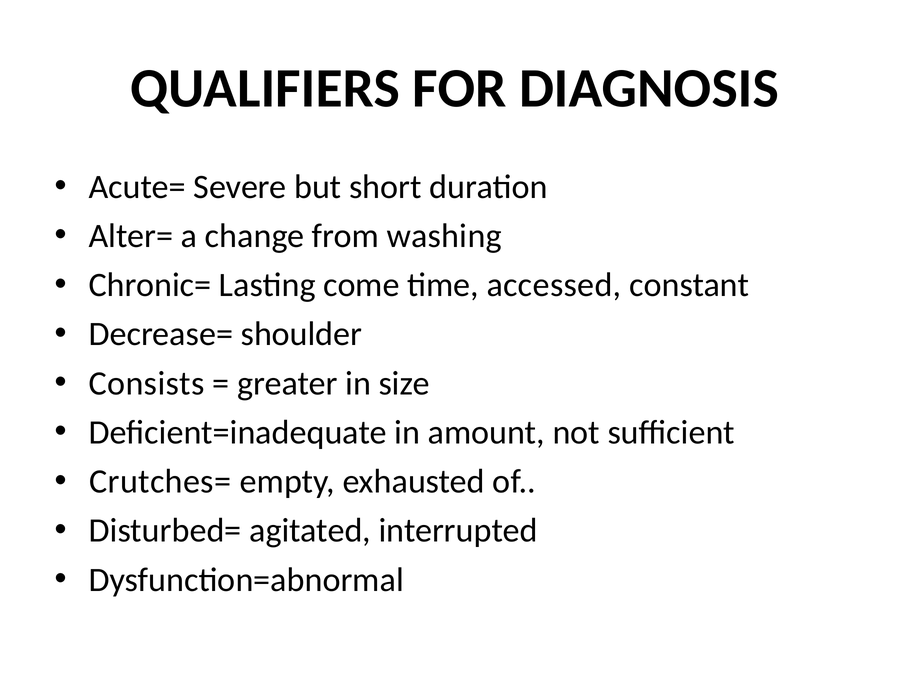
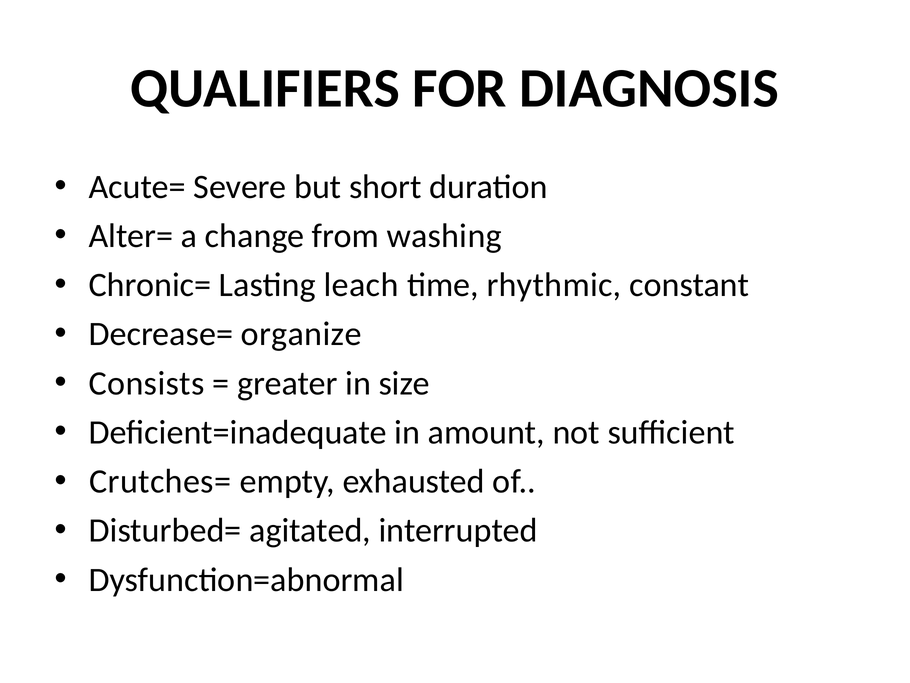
come: come -> leach (361, 285)
accessed: accessed -> rhythmic (554, 285)
shoulder: shoulder -> organize (301, 334)
